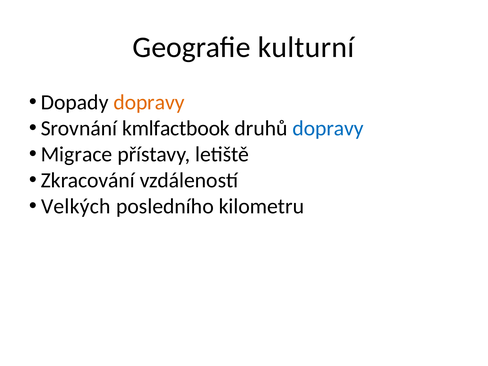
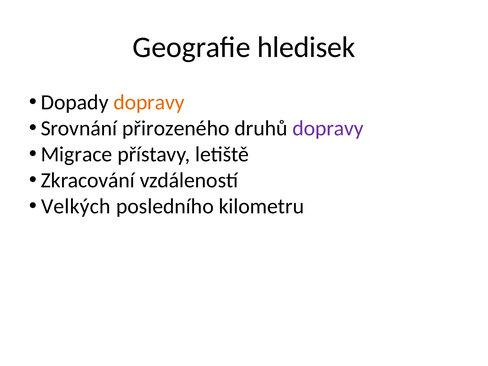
kulturní: kulturní -> hledisek (306, 47)
kmlfactbook: kmlfactbook -> přirozeného (176, 128)
dopravy colour: blue -> purple (328, 128)
